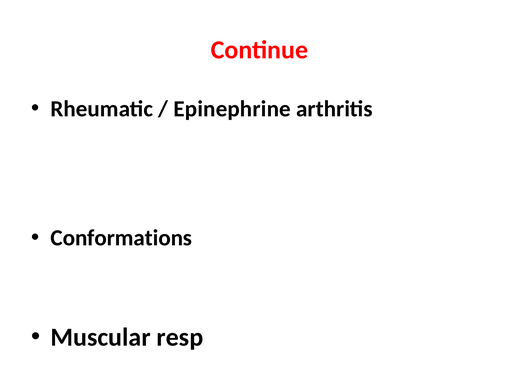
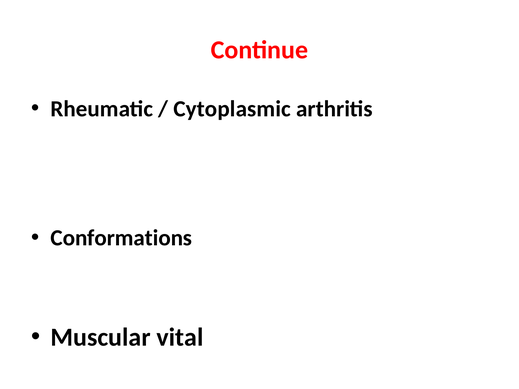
Epinephrine: Epinephrine -> Cytoplasmic (232, 109)
resp: resp -> vital (180, 338)
